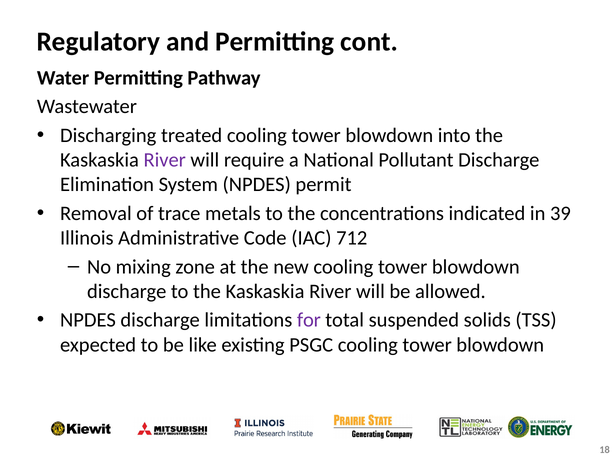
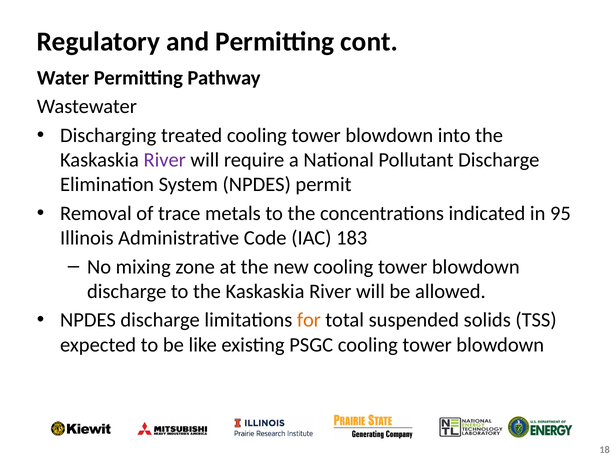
39: 39 -> 95 (560, 213)
712: 712 -> 183 (352, 238)
for colour: purple -> orange (309, 320)
